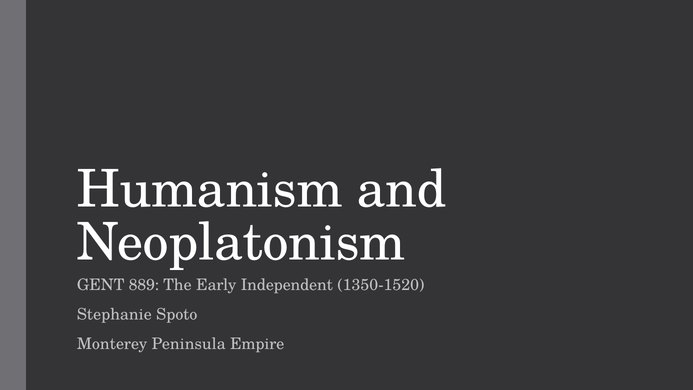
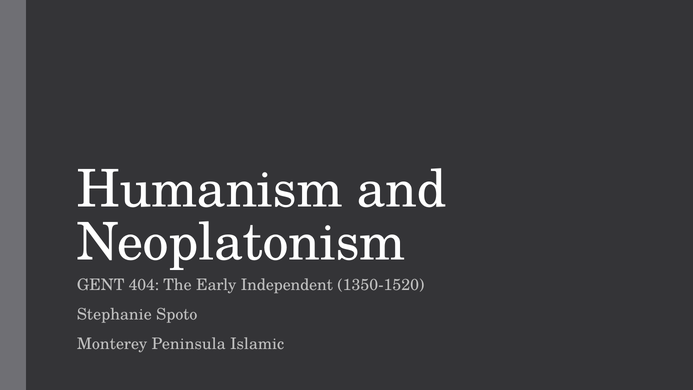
889: 889 -> 404 (144, 285)
Empire: Empire -> Islamic (257, 344)
